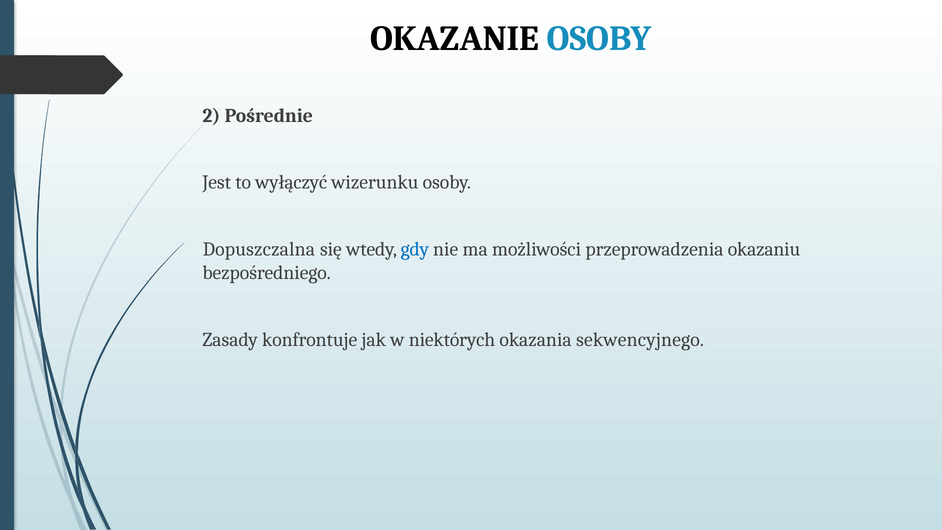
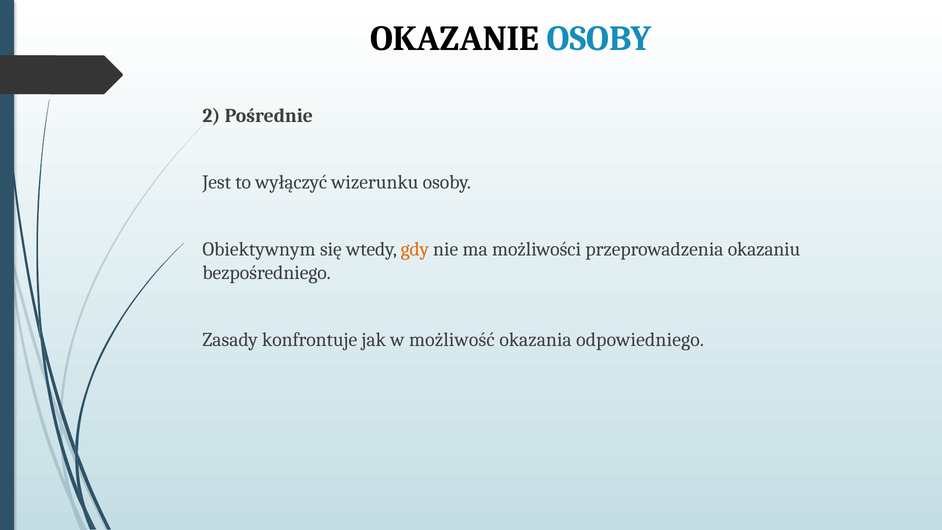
Dopuszczalna: Dopuszczalna -> Obiektywnym (259, 249)
gdy colour: blue -> orange (415, 249)
niektórych: niektórych -> możliwość (452, 340)
sekwencyjnego: sekwencyjnego -> odpowiedniego (640, 340)
